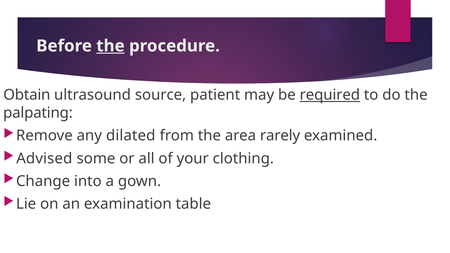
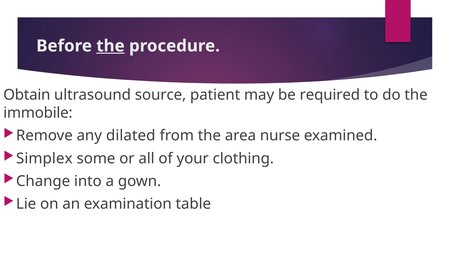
required underline: present -> none (330, 95)
palpating: palpating -> immobile (38, 113)
rarely: rarely -> nurse (280, 136)
Advised: Advised -> Simplex (44, 158)
